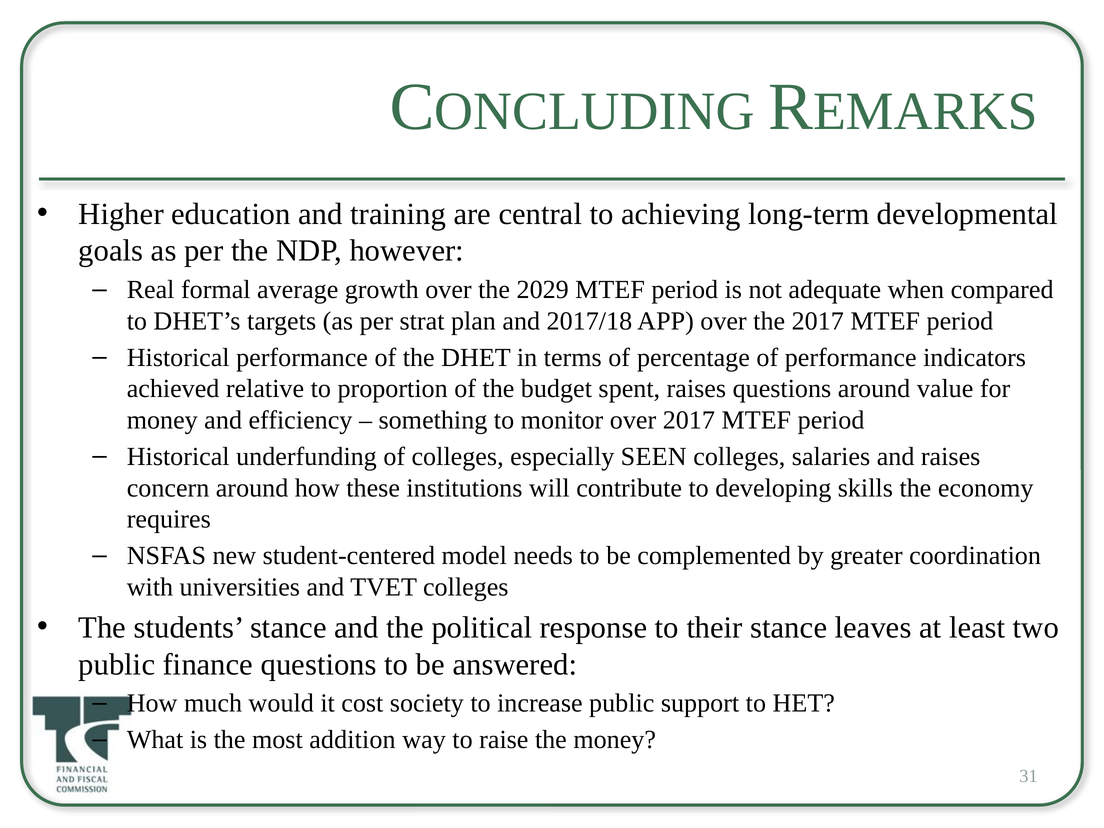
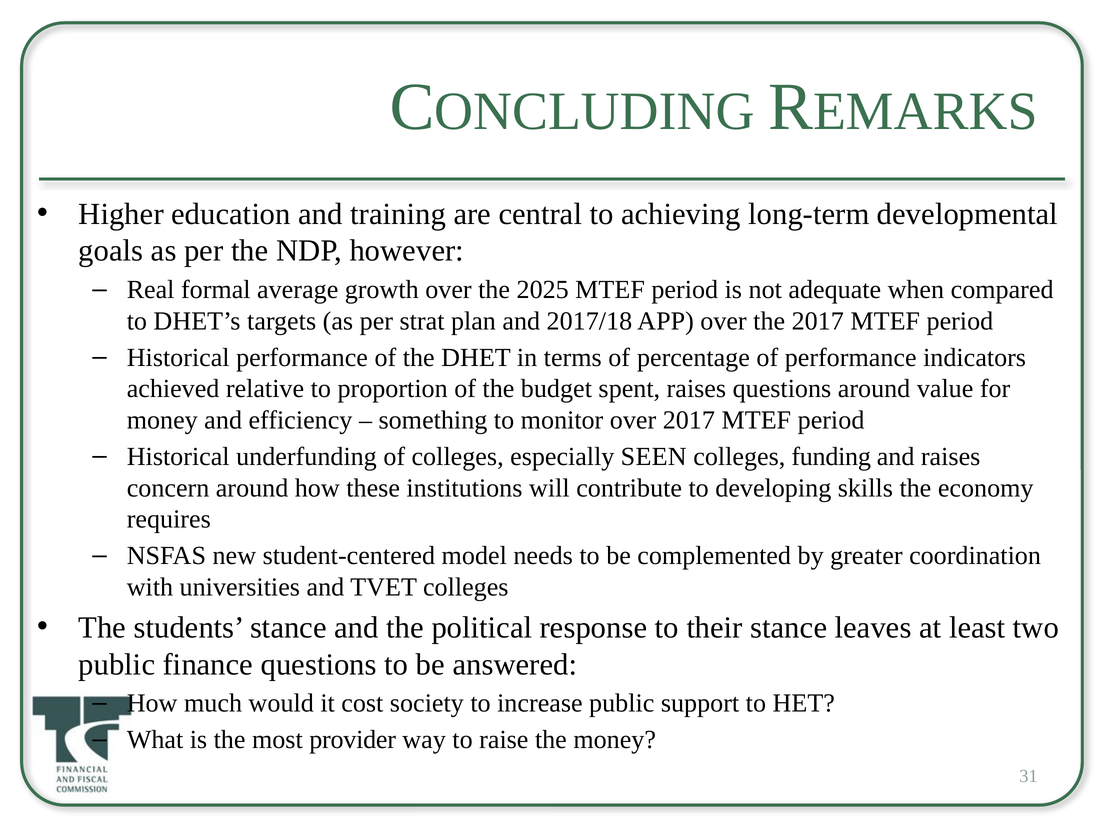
2029: 2029 -> 2025 (543, 290)
salaries: salaries -> funding (831, 457)
addition: addition -> provider (353, 740)
